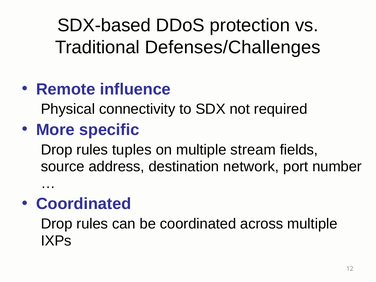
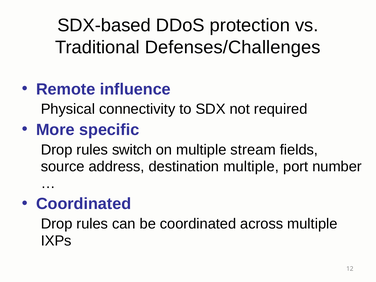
tuples: tuples -> switch (132, 150)
destination network: network -> multiple (251, 167)
